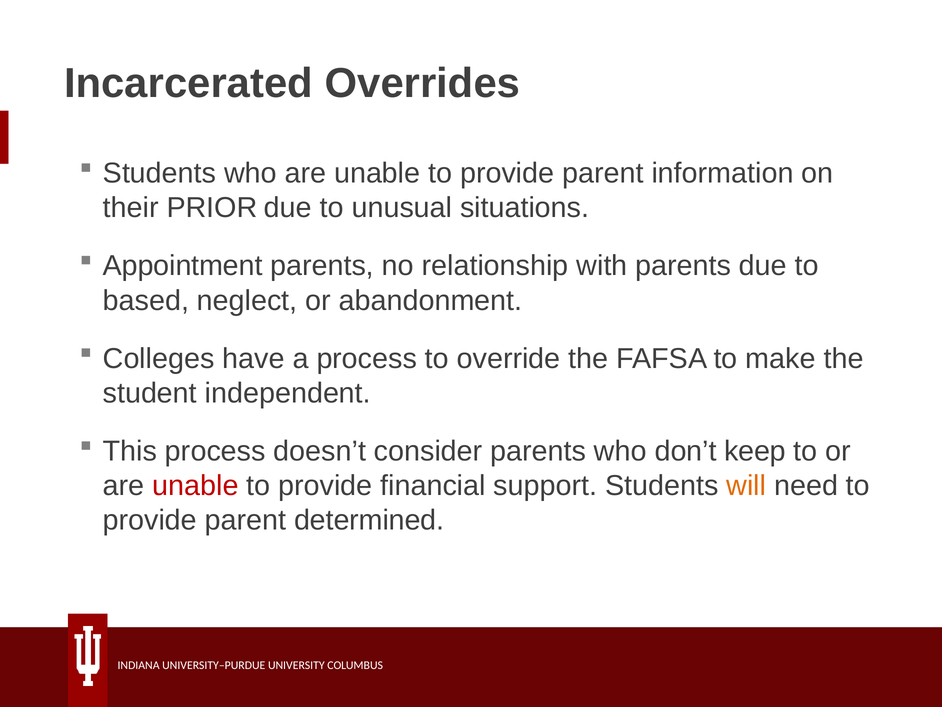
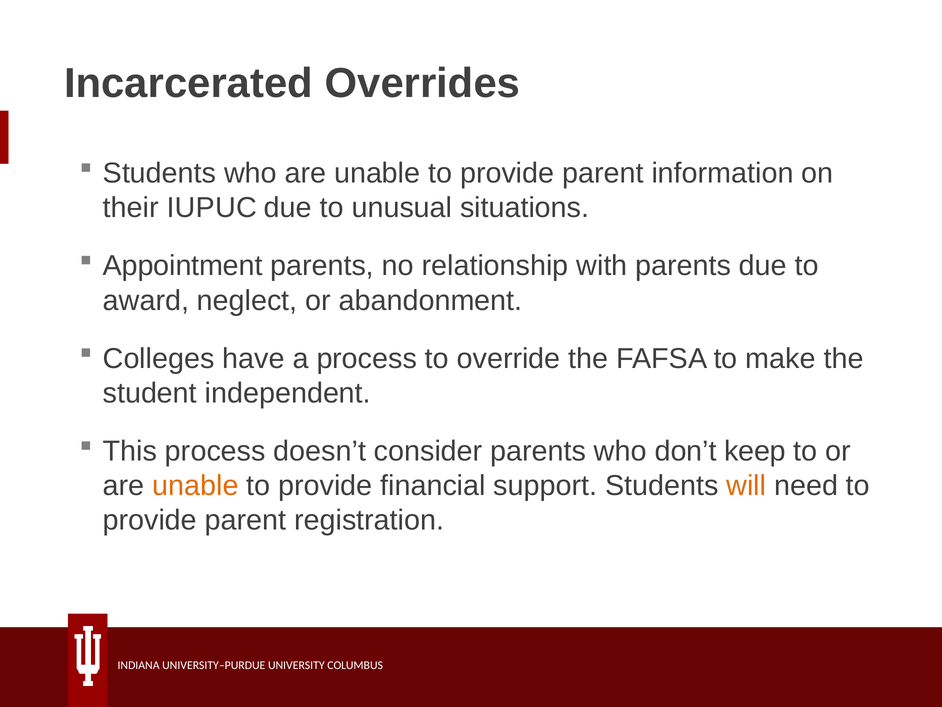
PRIOR: PRIOR -> IUPUC (212, 208)
based: based -> award (146, 300)
unable colour: red -> orange (195, 485)
determined: determined -> registration (369, 520)
